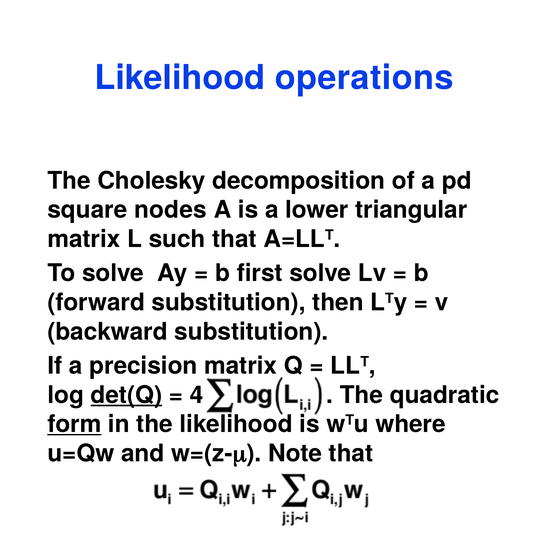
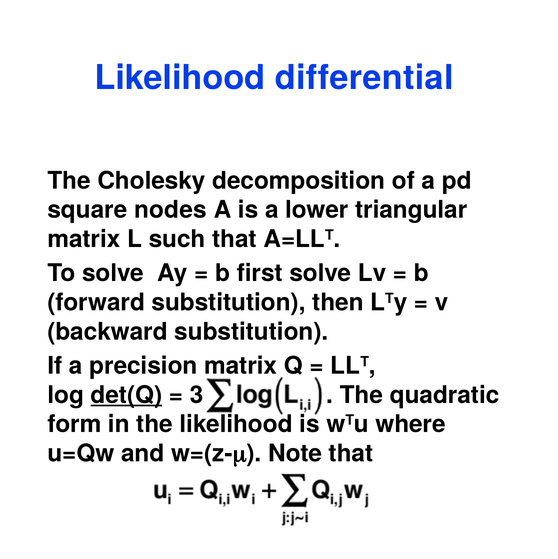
operations: operations -> differential (364, 78)
4: 4 -> 3 (196, 395)
form underline: present -> none (74, 424)
